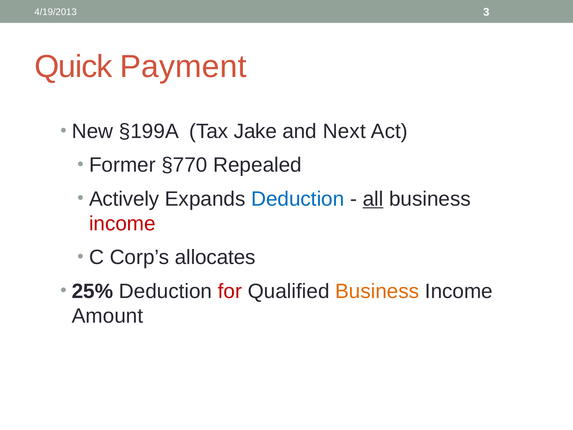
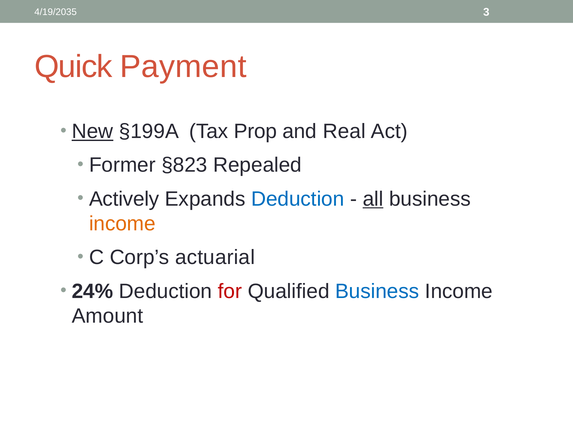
4/19/2013: 4/19/2013 -> 4/19/2035 (56, 12)
New underline: none -> present (93, 131)
Jake: Jake -> Prop (255, 131)
Next: Next -> Real (344, 131)
§770: §770 -> §823 (184, 165)
income colour: red -> orange (122, 224)
allocates: allocates -> actuarial (215, 257)
25%: 25% -> 24% (93, 291)
Business colour: orange -> blue (377, 291)
